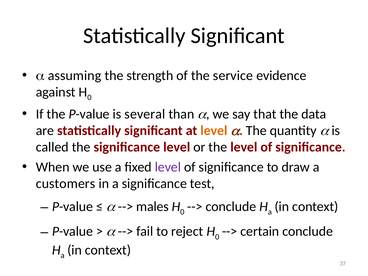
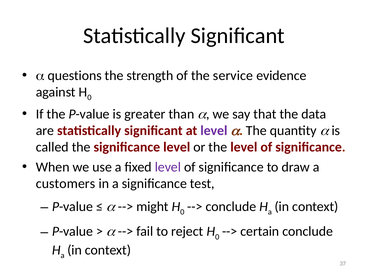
assuming: assuming -> questions (75, 75)
several: several -> greater (145, 114)
level colour: orange -> purple (214, 131)
males: males -> might (152, 206)
